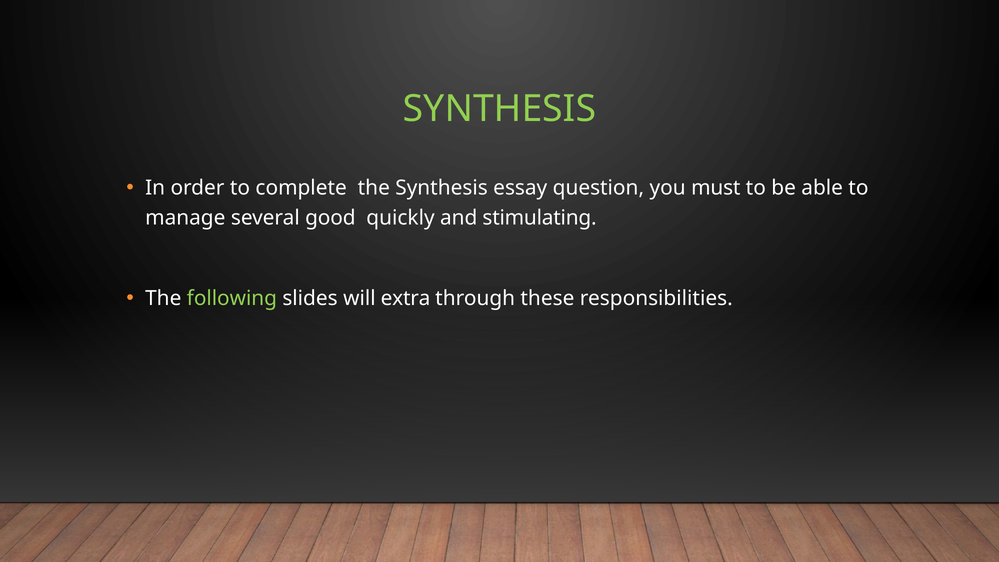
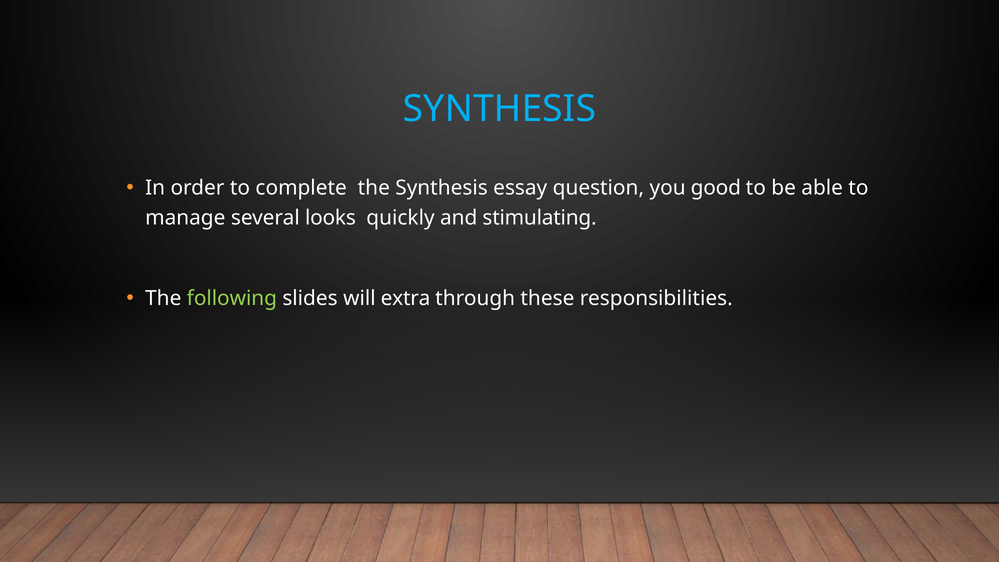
SYNTHESIS colour: light green -> light blue (500, 109)
must: must -> good (716, 188)
good: good -> looks (330, 218)
